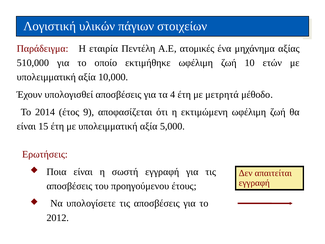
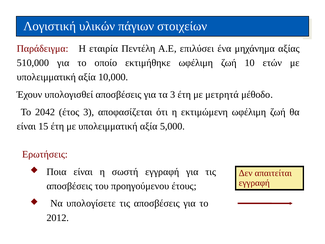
ατομικές: ατομικές -> επιλύσει (197, 49)
τα 4: 4 -> 3 (173, 95)
2014: 2014 -> 2042 (45, 112)
έτος 9: 9 -> 3 (89, 112)
